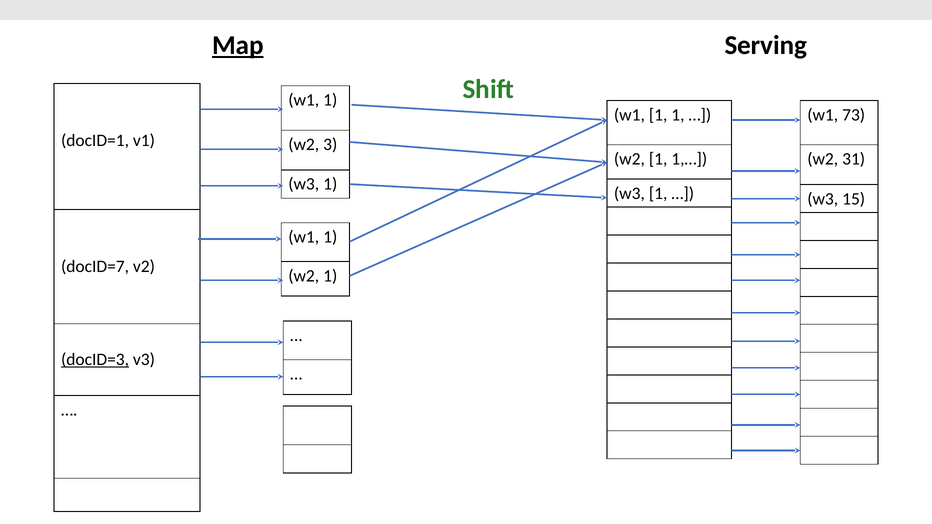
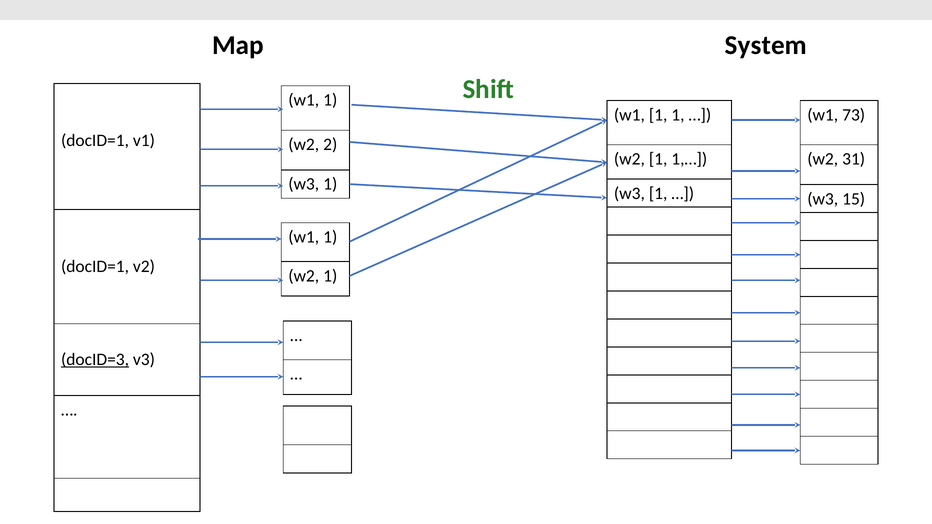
Map underline: present -> none (238, 45)
Serving: Serving -> System (766, 45)
3: 3 -> 2 (330, 145)
docID=7: docID=7 -> docID=1 (95, 267)
